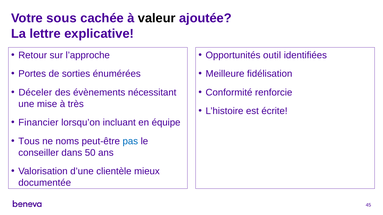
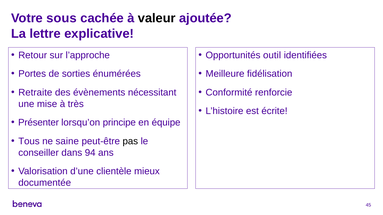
Déceler: Déceler -> Retraite (35, 93)
Financier: Financier -> Présenter (39, 123)
incluant: incluant -> principe (119, 123)
noms: noms -> saine (67, 141)
pas colour: blue -> black (130, 141)
50: 50 -> 94 (90, 153)
